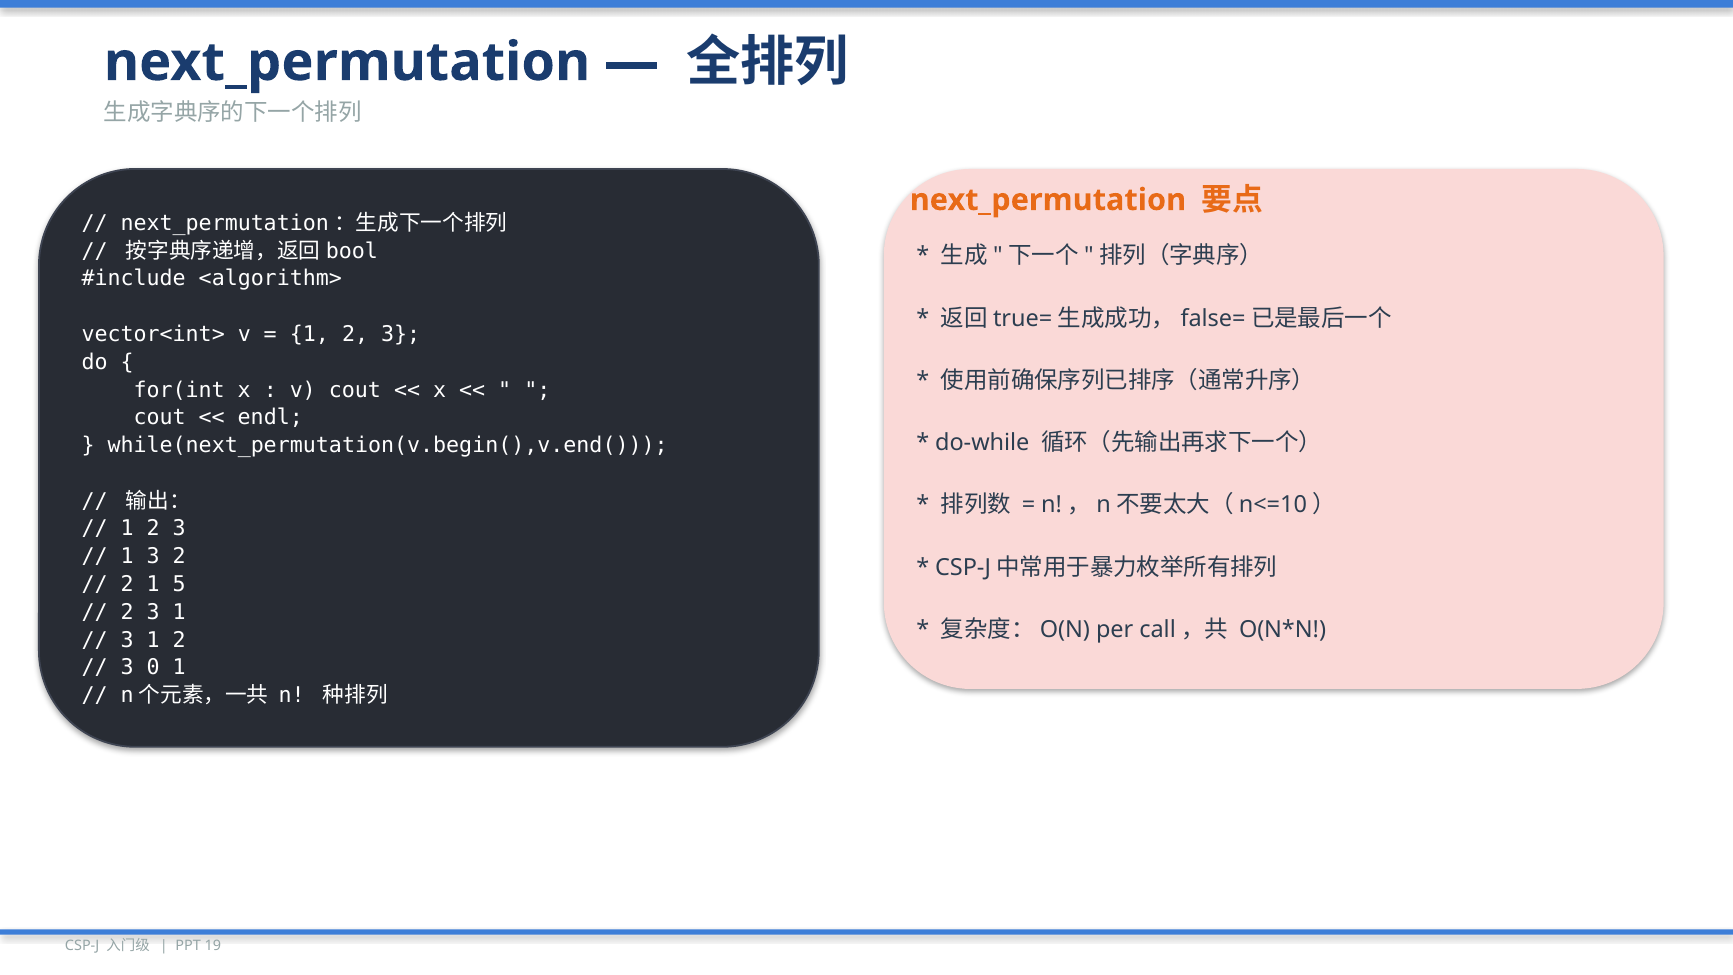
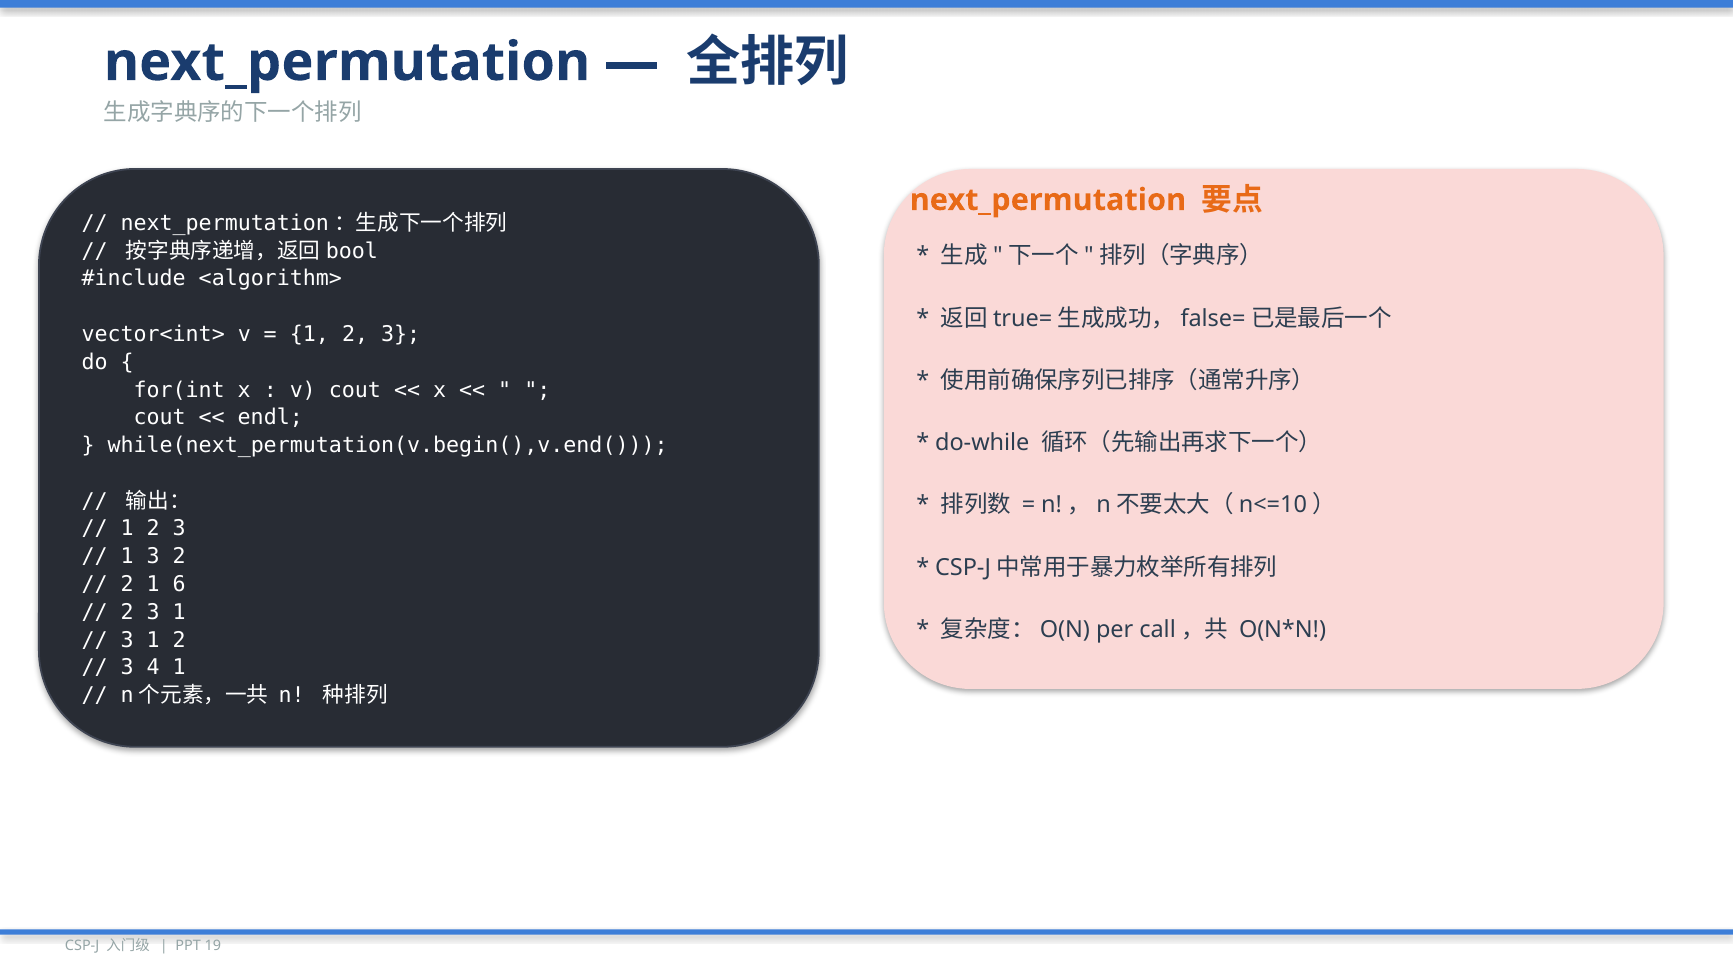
5: 5 -> 6 (179, 584)
0: 0 -> 4 (153, 668)
